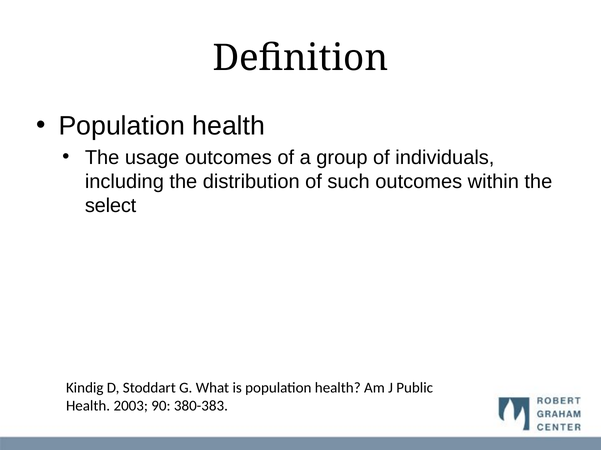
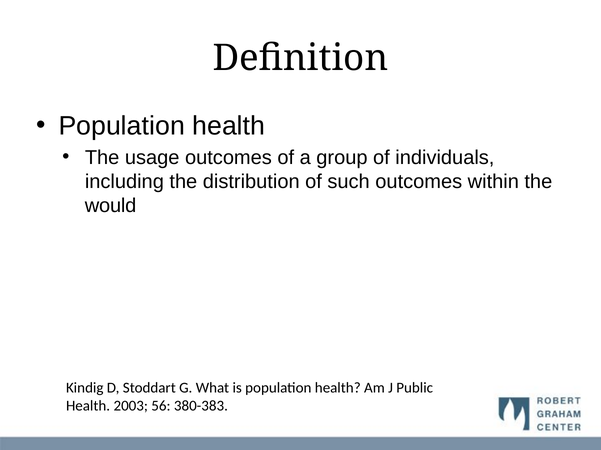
select: select -> would (111, 206)
90: 90 -> 56 (161, 407)
